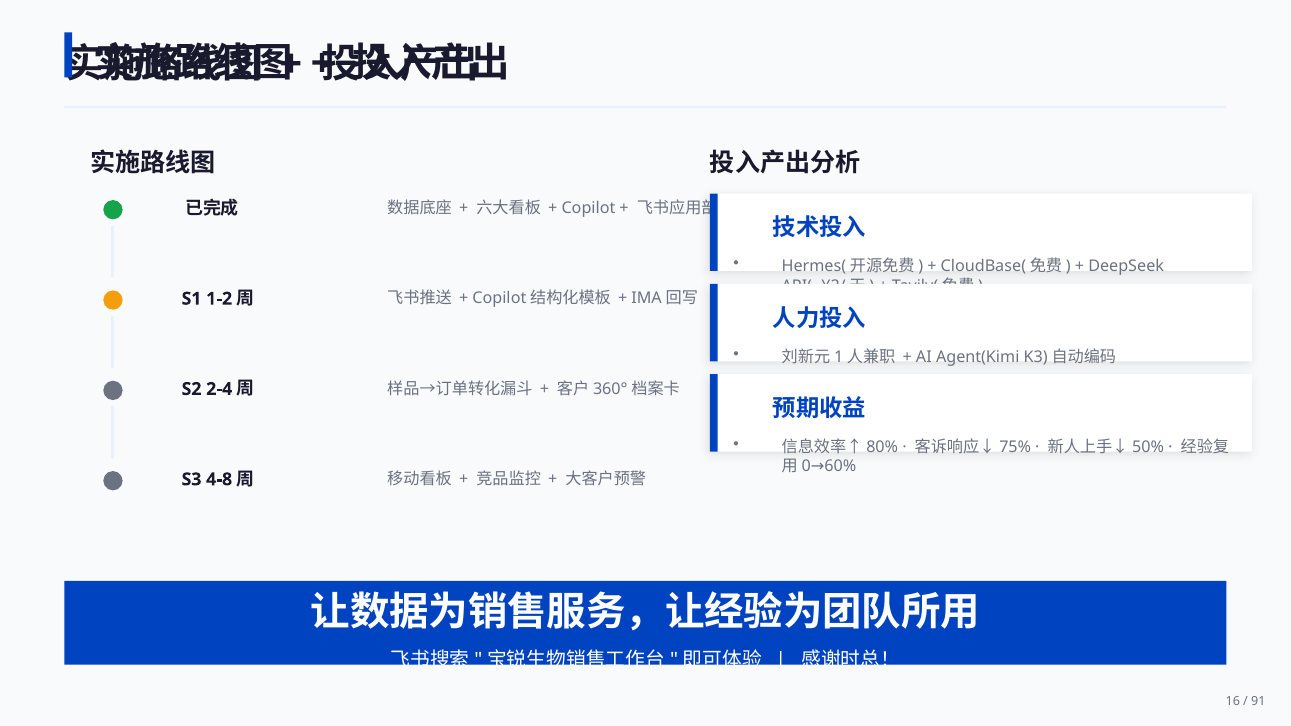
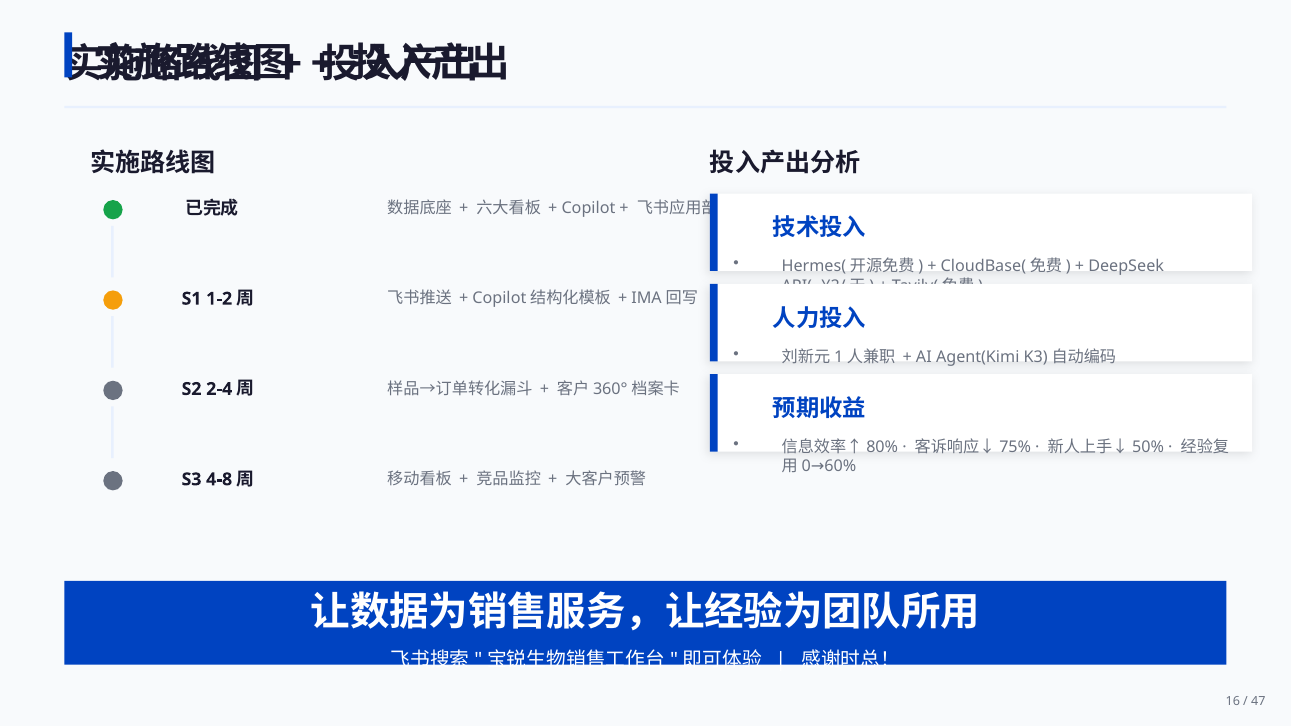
91: 91 -> 47 (1258, 701)
